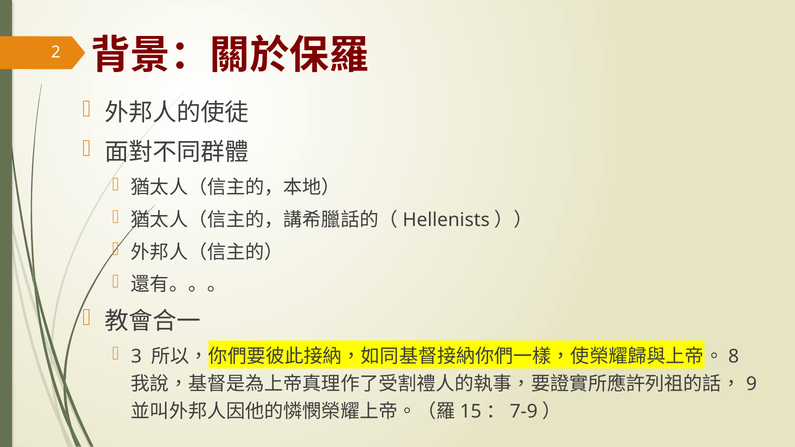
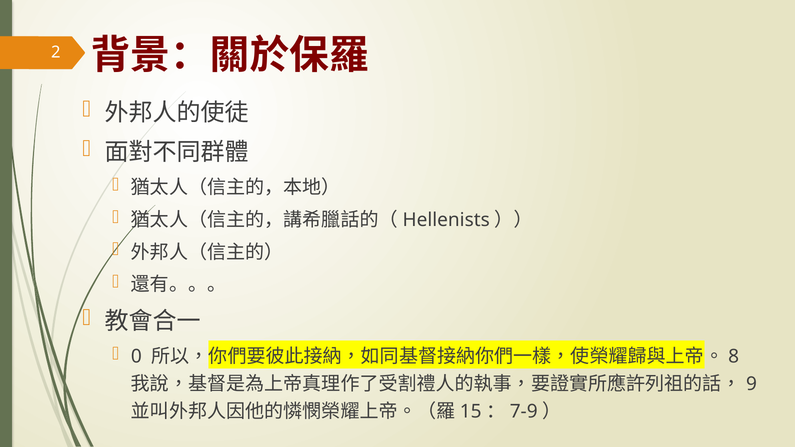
3: 3 -> 0 (136, 357)
